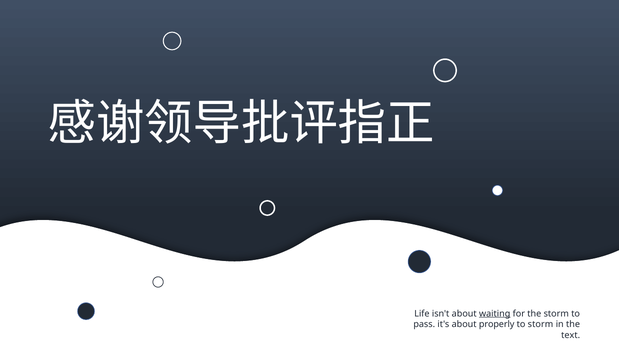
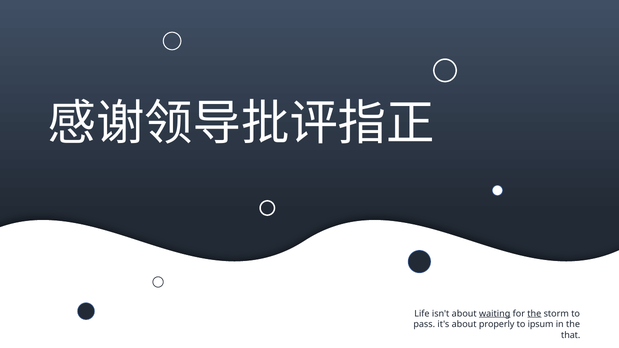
the underline: none -> present (534, 314)
to storm: storm -> ipsum (541, 325)
text: text -> that (571, 335)
